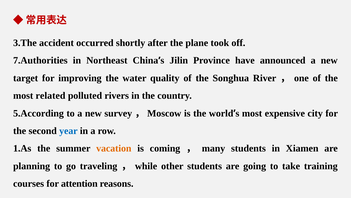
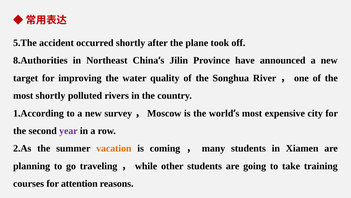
3.The: 3.The -> 5.The (25, 43)
7.Authorities: 7.Authorities -> 8.Authorities (40, 60)
most related: related -> shortly (50, 95)
5.According: 5.According -> 1.According (38, 113)
year colour: blue -> purple (68, 131)
1.As: 1.As -> 2.As (22, 148)
